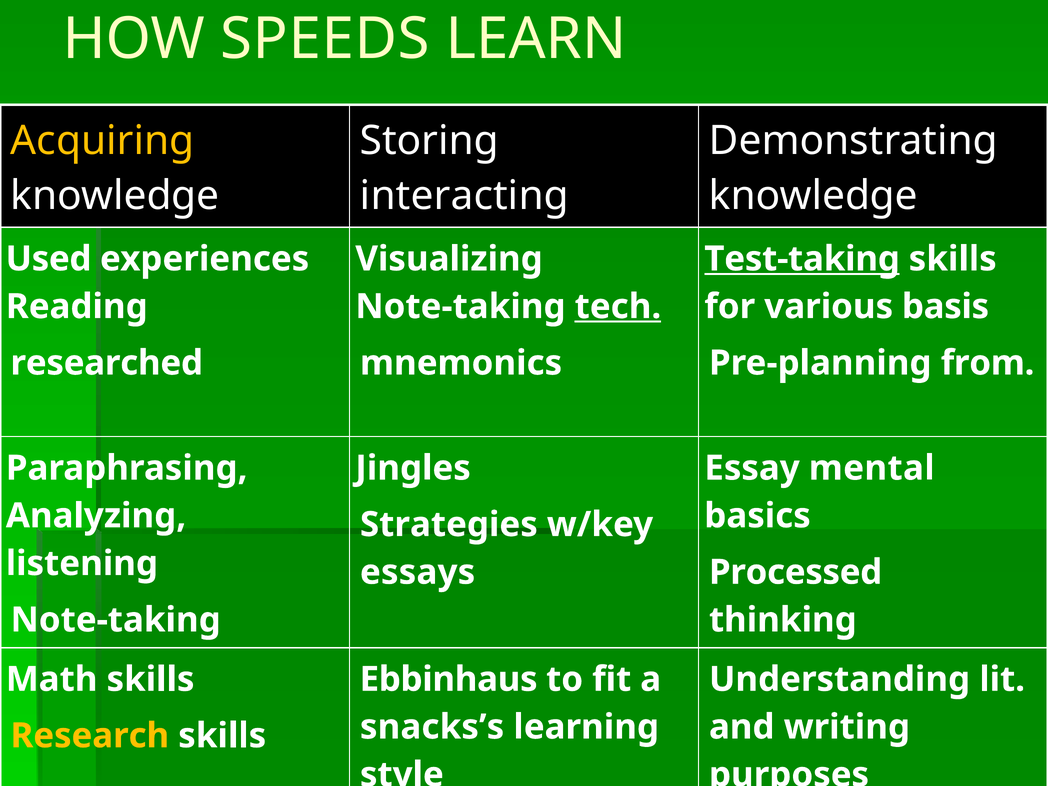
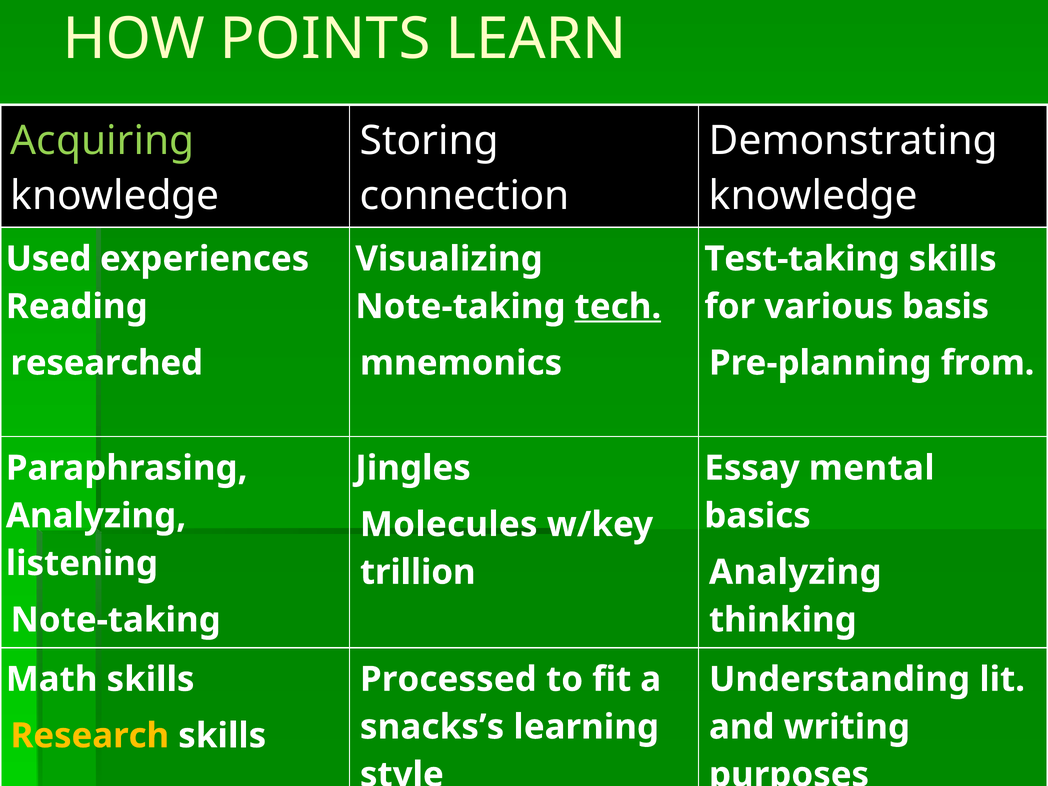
SPEEDS: SPEEDS -> POINTS (325, 39)
Acquiring colour: yellow -> light green (102, 141)
interacting: interacting -> connection (465, 196)
Test-taking underline: present -> none (802, 259)
Strategies: Strategies -> Molecules (449, 525)
essays: essays -> trillion (418, 572)
Processed: Processed -> Analyzing (795, 572)
Ebbinhaus: Ebbinhaus -> Processed (448, 679)
